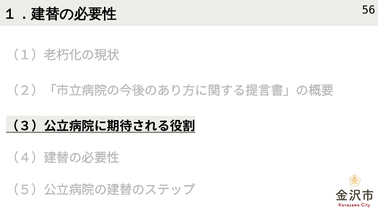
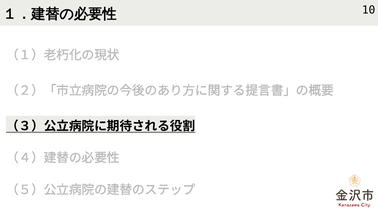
56: 56 -> 10 (369, 10)
